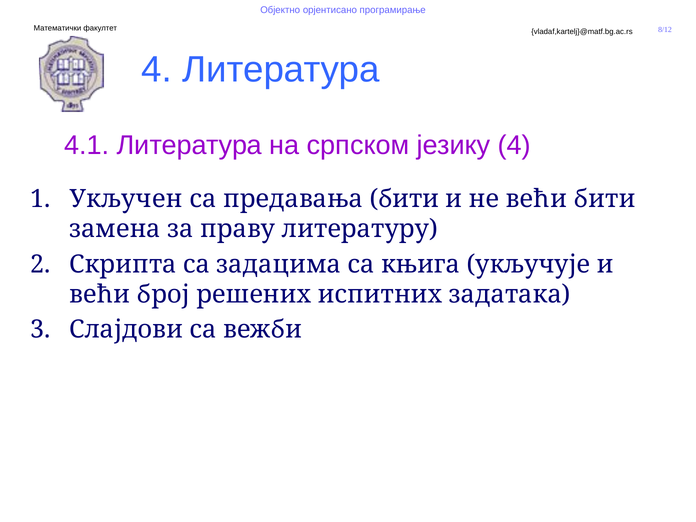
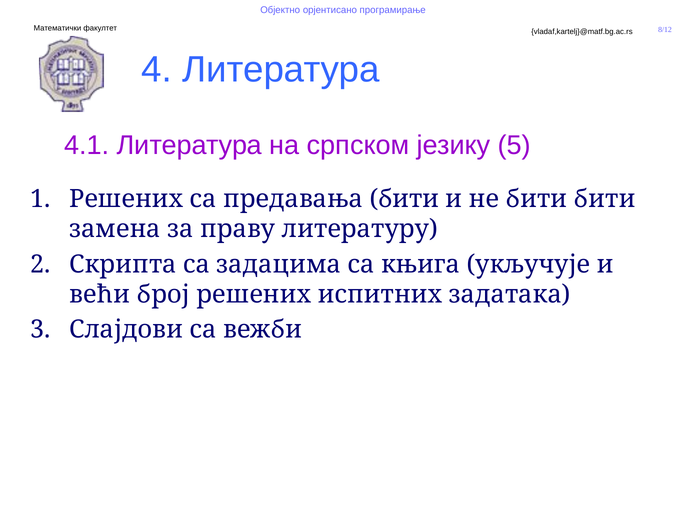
језику 4: 4 -> 5 (514, 146)
Укључен: Укључен -> Решених (126, 199)
не већи: већи -> бити (537, 199)
